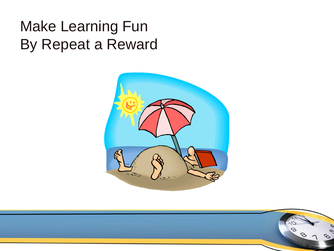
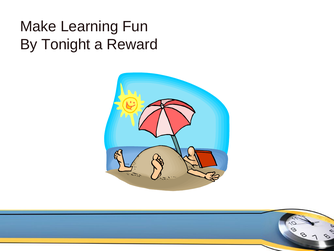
Repeat: Repeat -> Tonight (66, 44)
